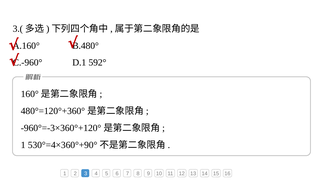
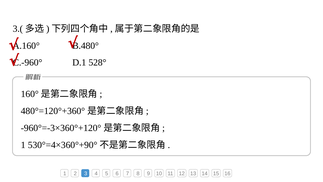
592°: 592° -> 528° (97, 63)
